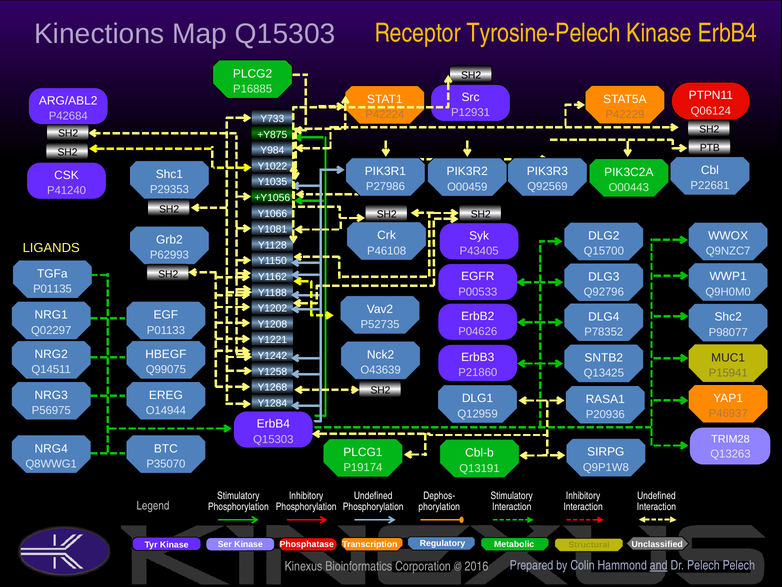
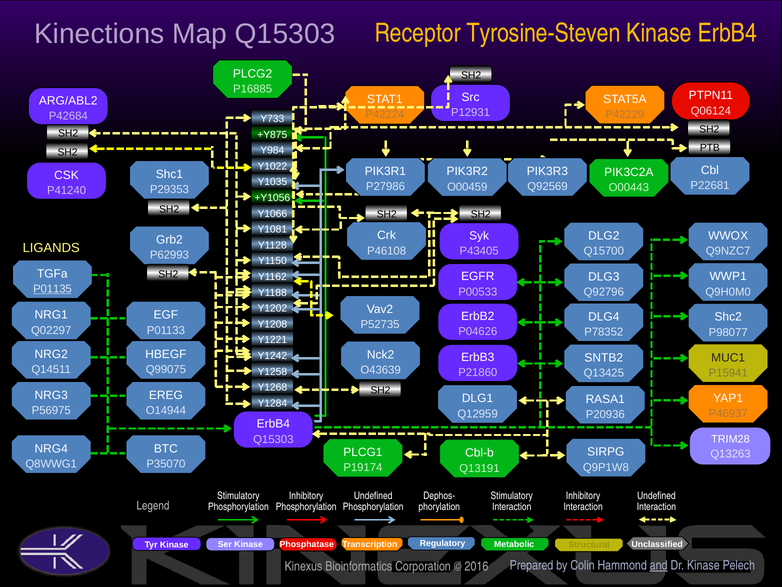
Tyrosine-Pelech: Tyrosine-Pelech -> Tyrosine-Steven (544, 33)
P01135 underline: none -> present (52, 289)
Dr Pelech: Pelech -> Kinase (703, 565)
